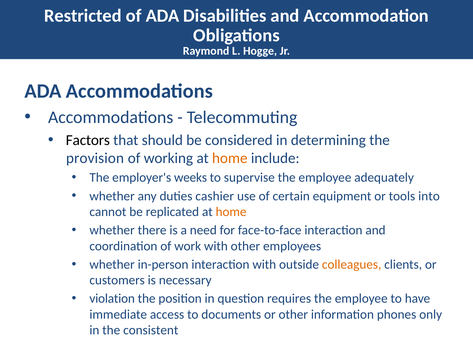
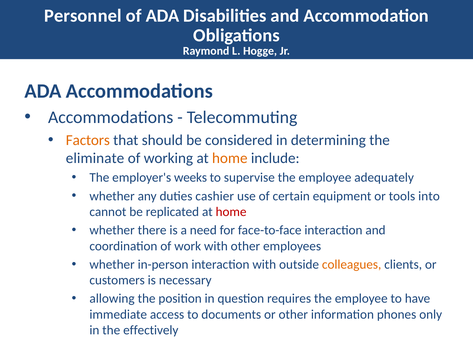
Restricted: Restricted -> Personnel (83, 16)
Factors colour: black -> orange (88, 140)
provision: provision -> eliminate (95, 158)
home colour: orange -> red (231, 212)
violation: violation -> allowing (112, 298)
consistent: consistent -> effectively (151, 330)
